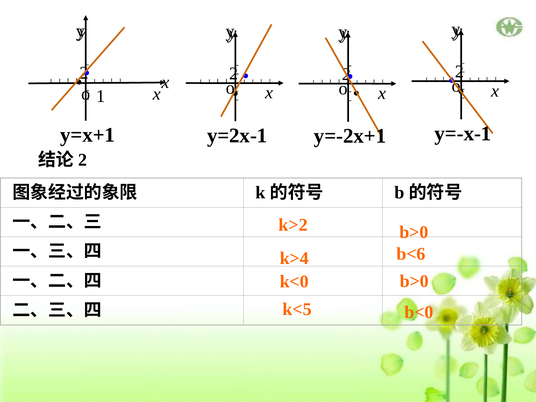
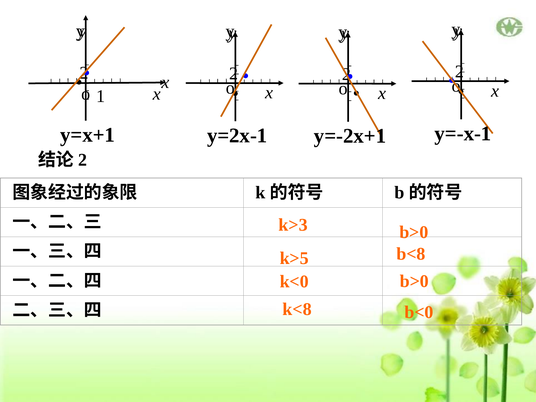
k>2: k>2 -> k>3 (293, 225)
b<6: b<6 -> b<8 (411, 254)
k>4: k>4 -> k>5 (294, 258)
k<5: k<5 -> k<8 (297, 309)
